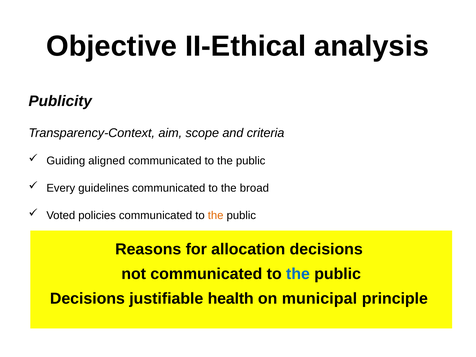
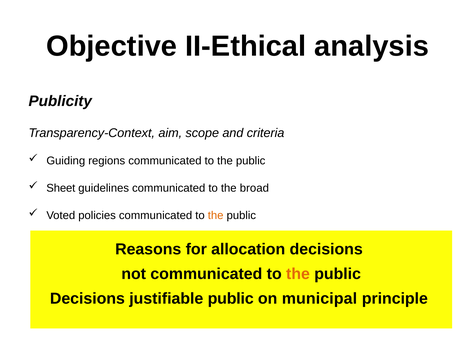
aligned: aligned -> regions (107, 161)
Every: Every -> Sheet (61, 188)
the colour: blue -> orange (298, 274)
justifiable health: health -> public (231, 299)
